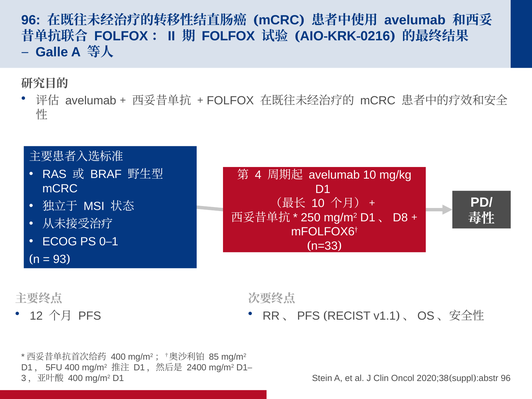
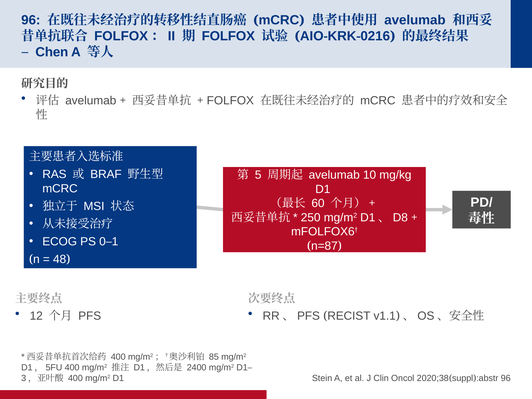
Galle: Galle -> Chen (52, 52)
4: 4 -> 5 (258, 175)
10: 10 -> 60 (318, 203)
n=33: n=33 -> n=87 (324, 246)
93: 93 -> 48 (60, 259)
